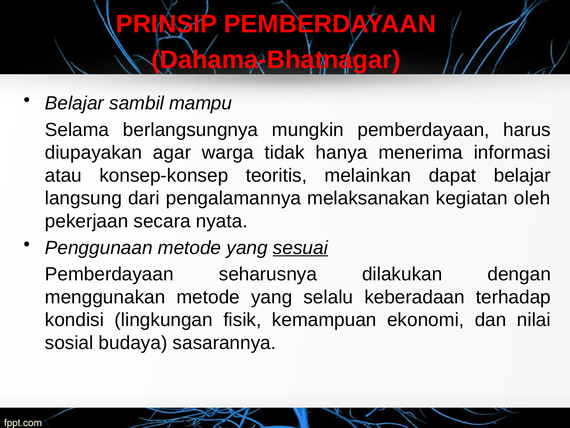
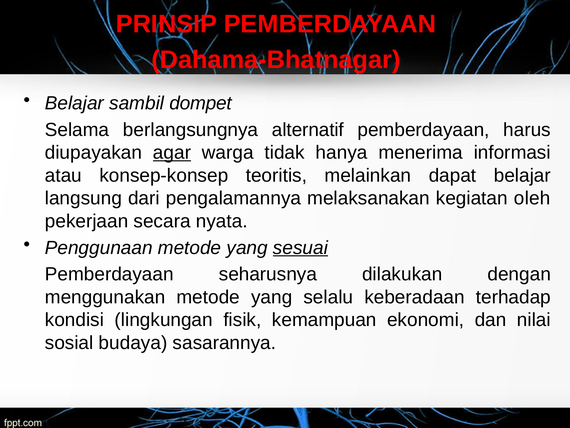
mampu: mampu -> dompet (201, 103)
mungkin: mungkin -> alternatif (308, 130)
agar underline: none -> present (172, 152)
